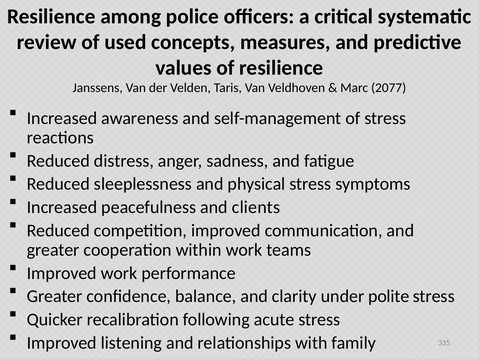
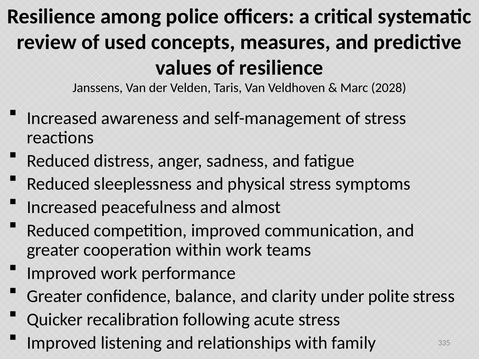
2077: 2077 -> 2028 (389, 88)
clients: clients -> almost (256, 207)
